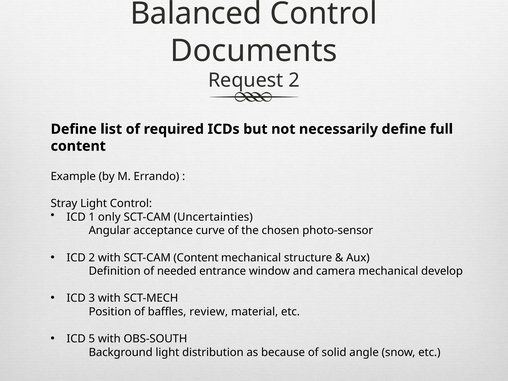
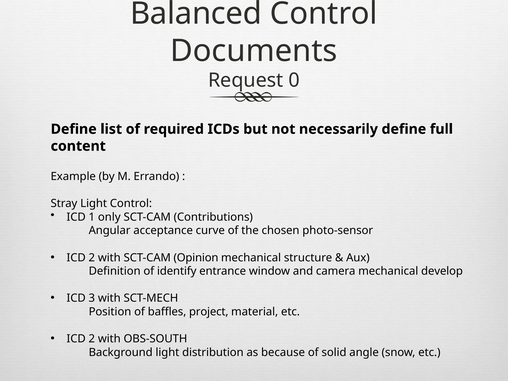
Request 2: 2 -> 0 (294, 80)
Uncertainties: Uncertainties -> Contributions (213, 217)
SCT-CAM Content: Content -> Opinion (196, 258)
needed: needed -> identify (177, 271)
review: review -> project (209, 312)
5: 5 -> 2 (92, 339)
